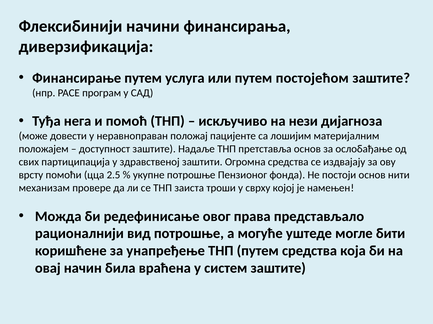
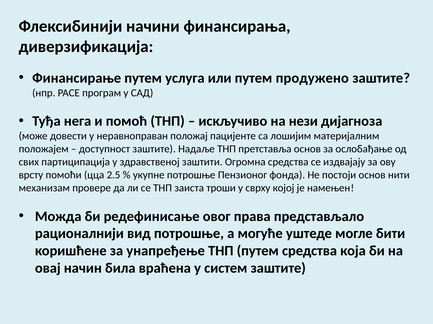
постојећом: постојећом -> продужено (312, 78)
